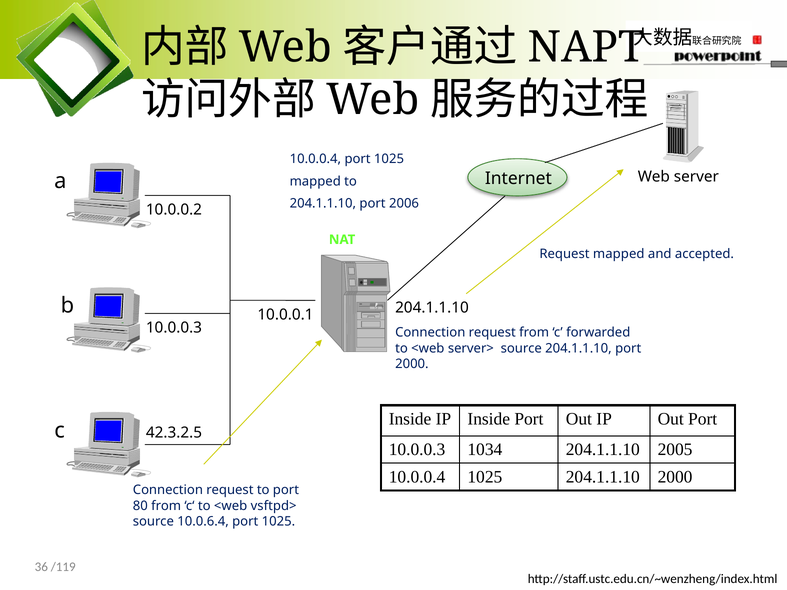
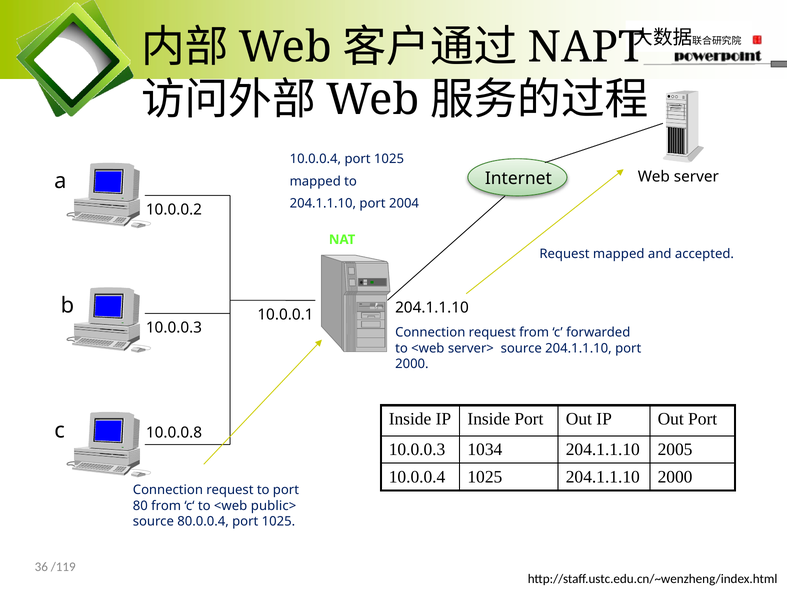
2006: 2006 -> 2004 (404, 204)
42.3.2.5: 42.3.2.5 -> 10.0.0.8 (174, 433)
vsftpd>: vsftpd> -> public> (274, 506)
10.0.6.4: 10.0.6.4 -> 80.0.0.4 (203, 522)
